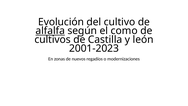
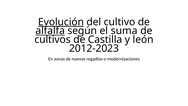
Evolución underline: none -> present (61, 22)
como: como -> suma (124, 31)
2001-2023: 2001-2023 -> 2012-2023 (94, 48)
